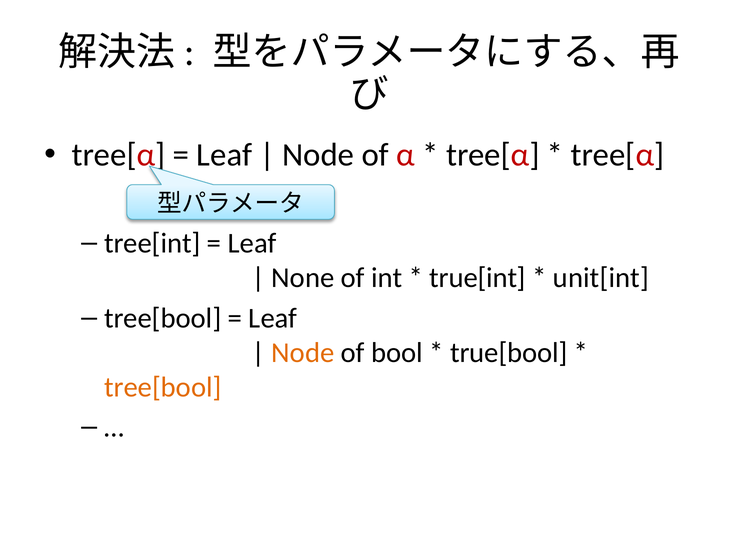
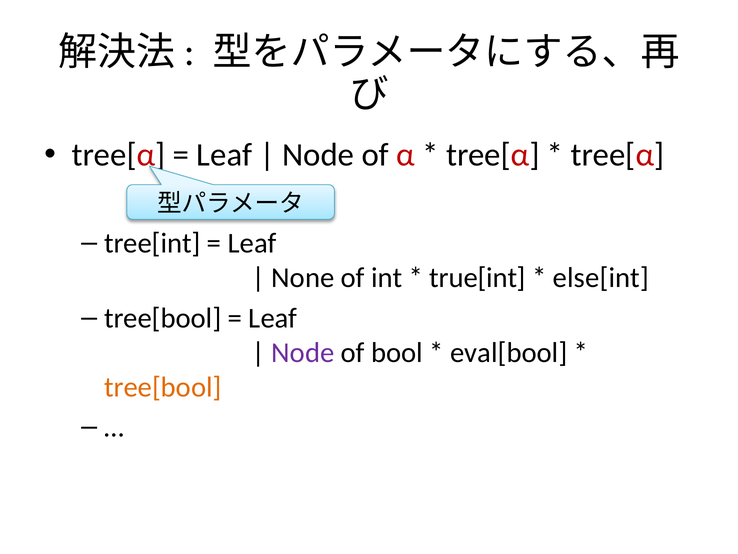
unit[int: unit[int -> else[int (601, 278)
Node colour: orange -> purple (303, 352)
true[bool: true[bool -> eval[bool (509, 352)
